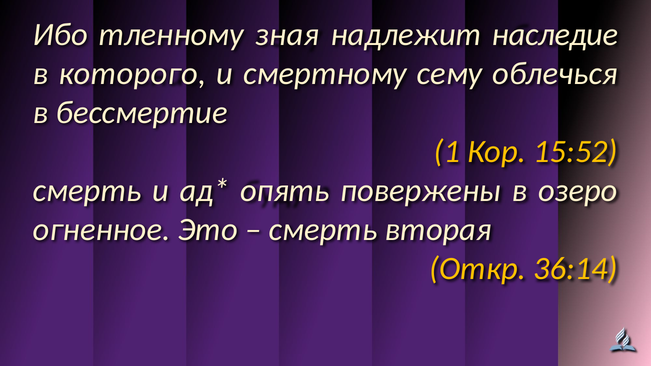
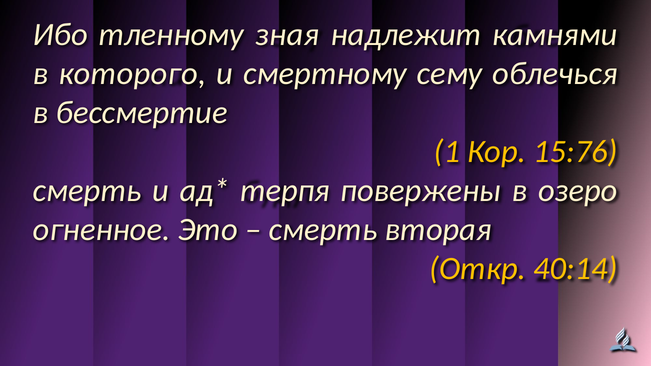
наследие: наследие -> камнями (555, 35)
15:52: 15:52 -> 15:76 (576, 152)
опять: опять -> терпя (285, 191)
36:14: 36:14 -> 40:14 (576, 269)
